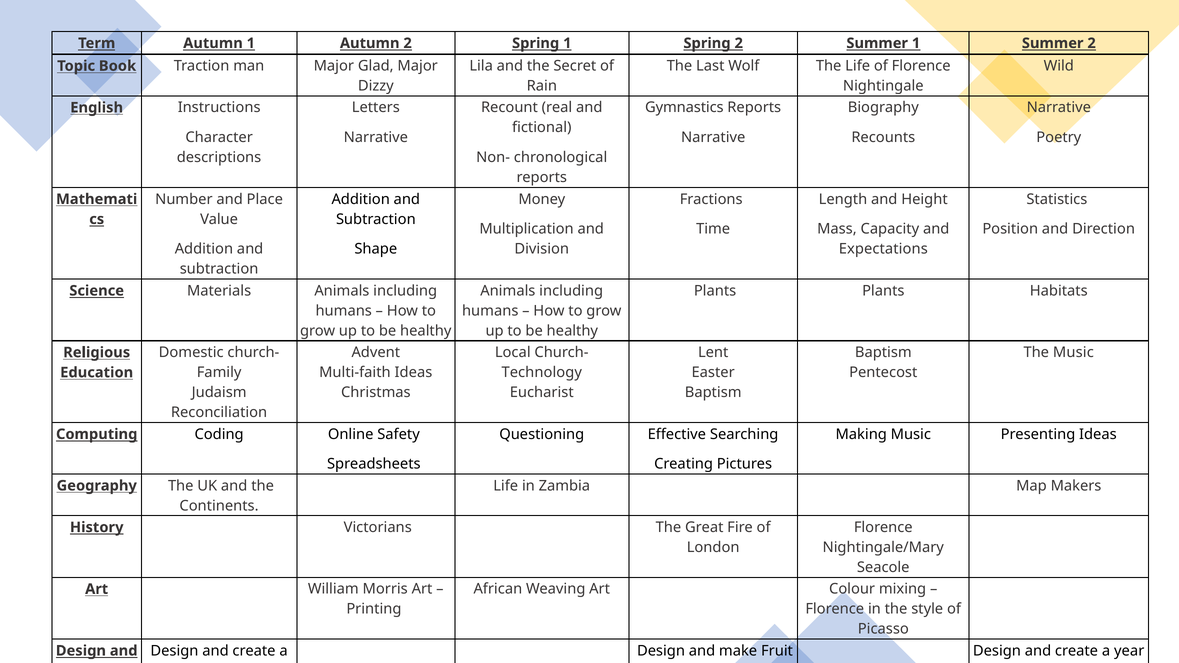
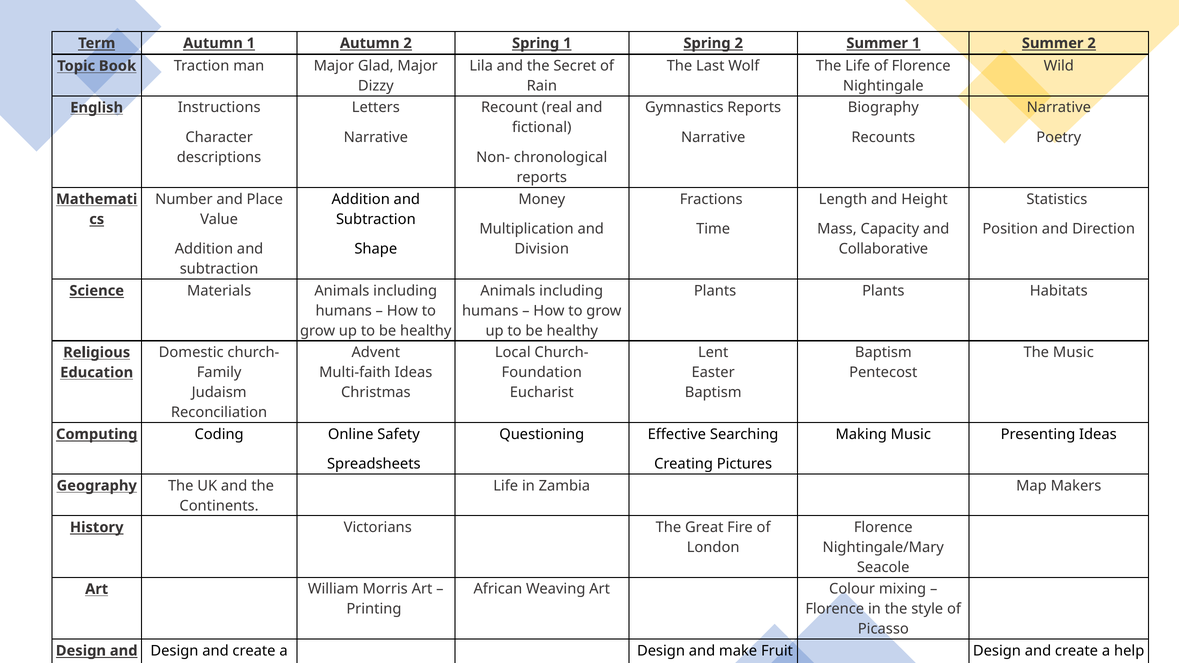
Expectations: Expectations -> Collaborative (883, 249)
Technology: Technology -> Foundation (542, 373)
year: year -> help (1129, 651)
